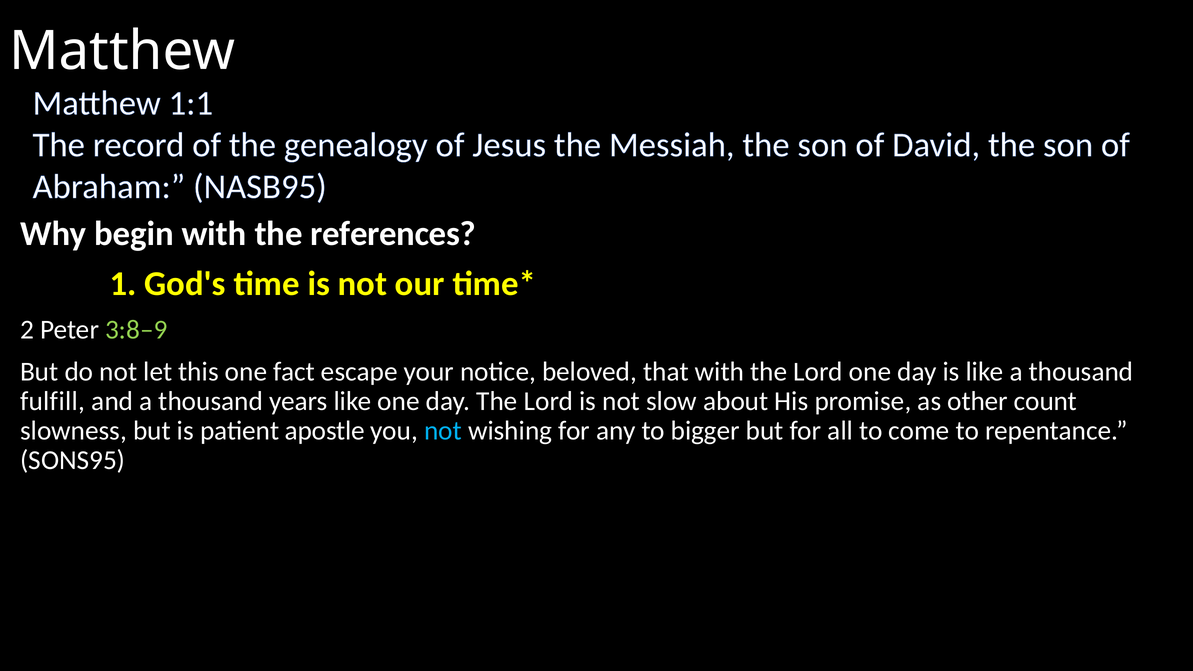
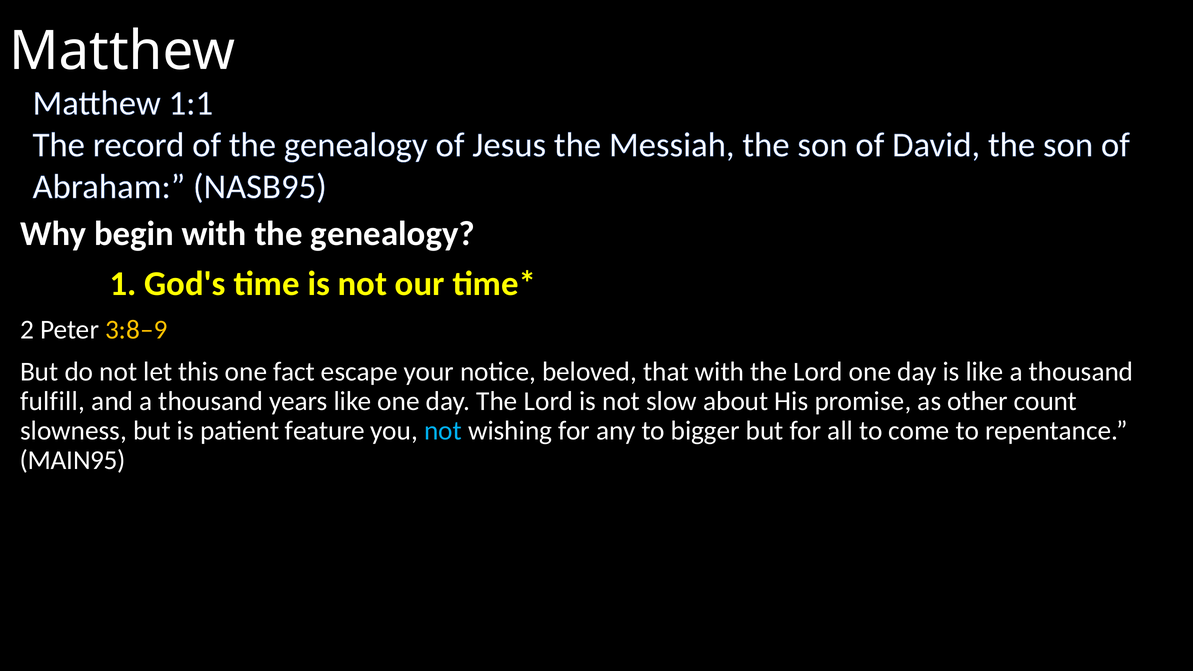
with the references: references -> genealogy (393, 234)
3:8–9 colour: light green -> yellow (136, 330)
apostle: apostle -> feature (325, 431)
SONS95: SONS95 -> MAIN95 (73, 460)
